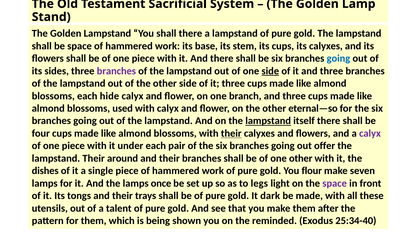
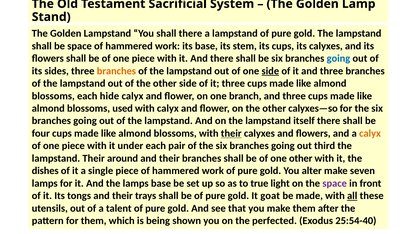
branches colour: purple -> orange (116, 71)
eternal—so: eternal—so -> calyxes—so (313, 109)
lampstand underline: present -> none (268, 121)
calyx colour: purple -> orange (370, 134)
offer: offer -> third (325, 146)
flour: flour -> alter (312, 171)
lamps once: once -> base (161, 184)
legs: legs -> true (259, 184)
dark: dark -> goat (270, 196)
all underline: none -> present (352, 196)
reminded: reminded -> perfected (274, 221)
25:34-40: 25:34-40 -> 25:54-40 (356, 221)
